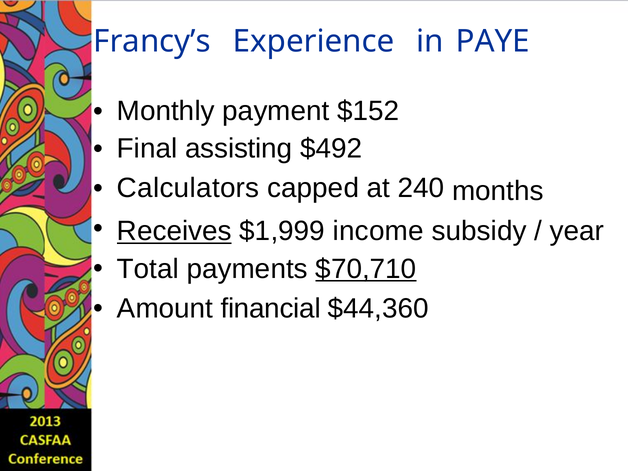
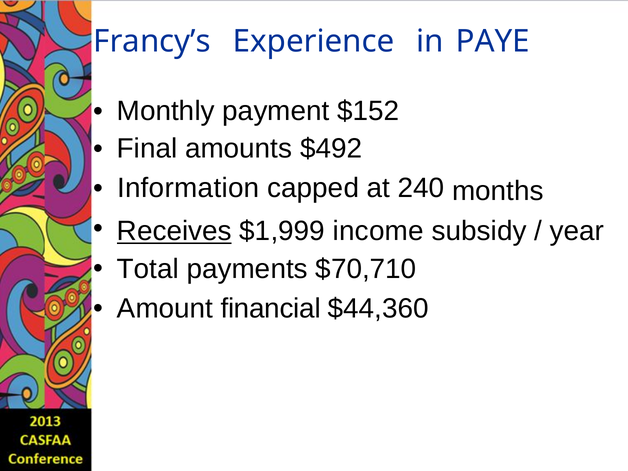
assisting: assisting -> amounts (239, 148)
Calculators: Calculators -> Information (188, 188)
$70,710 underline: present -> none (366, 269)
